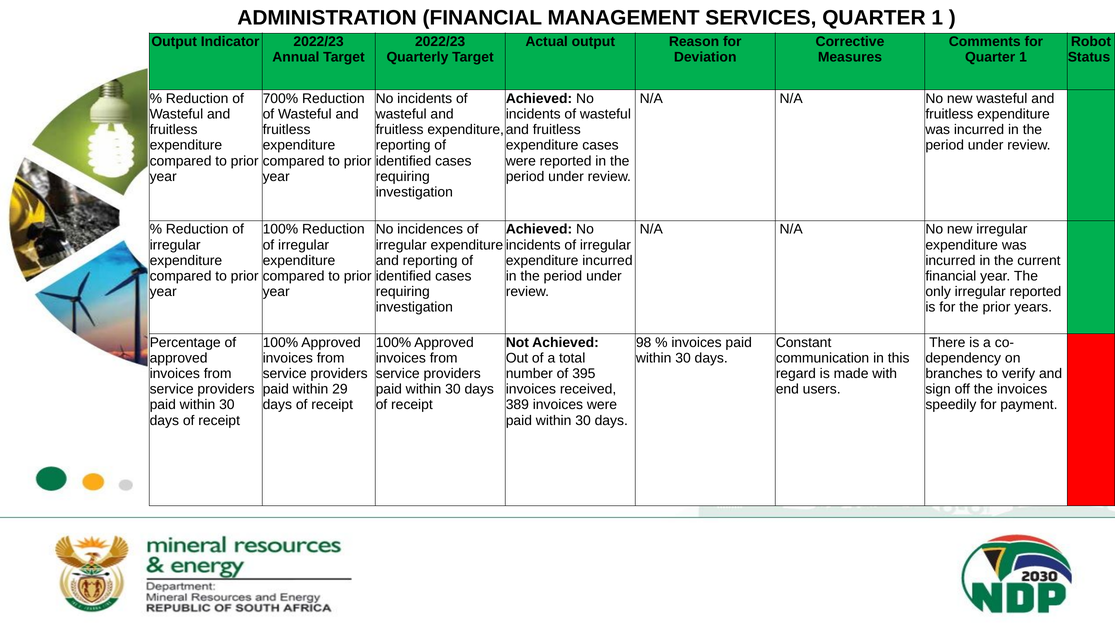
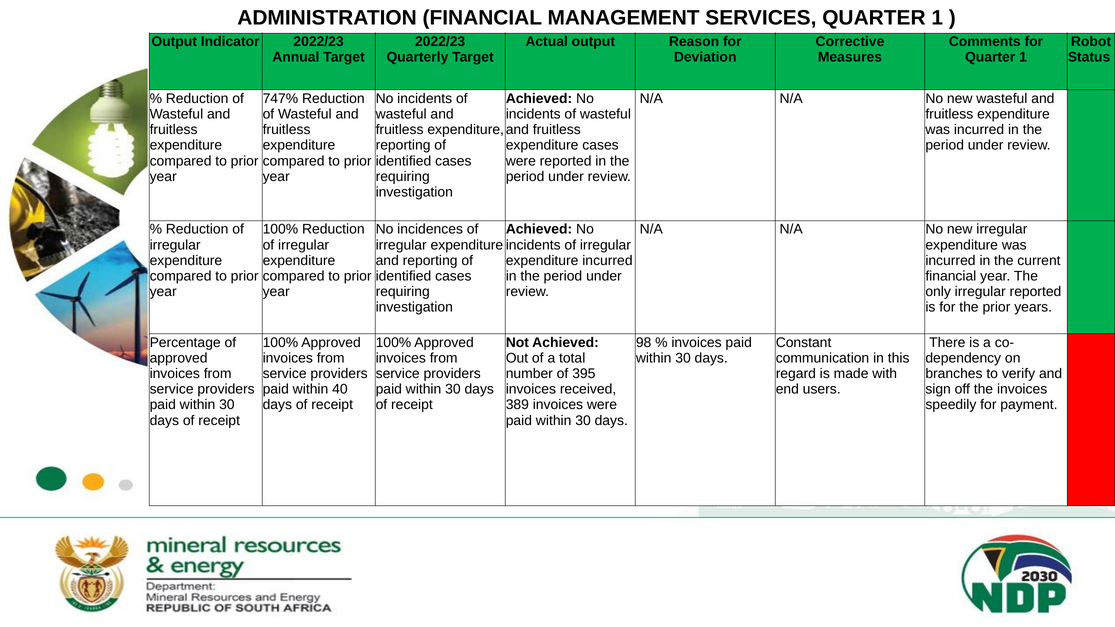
700%: 700% -> 747% (280, 99)
29: 29 -> 40 (340, 389)
